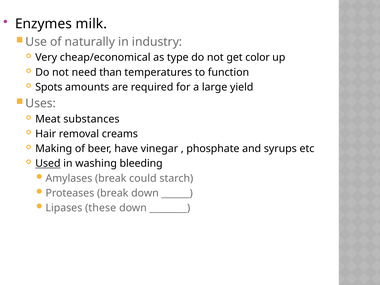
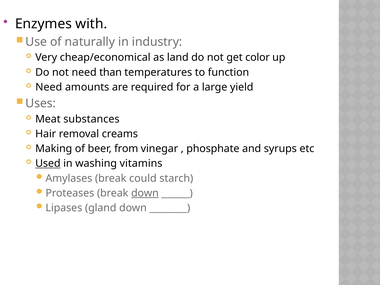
milk: milk -> with (91, 24)
type: type -> land (178, 57)
Spots: Spots -> Need (49, 87)
have: have -> from (126, 149)
bleeding: bleeding -> vitamins (141, 163)
down underline: none -> present (145, 193)
these: these -> gland (101, 208)
